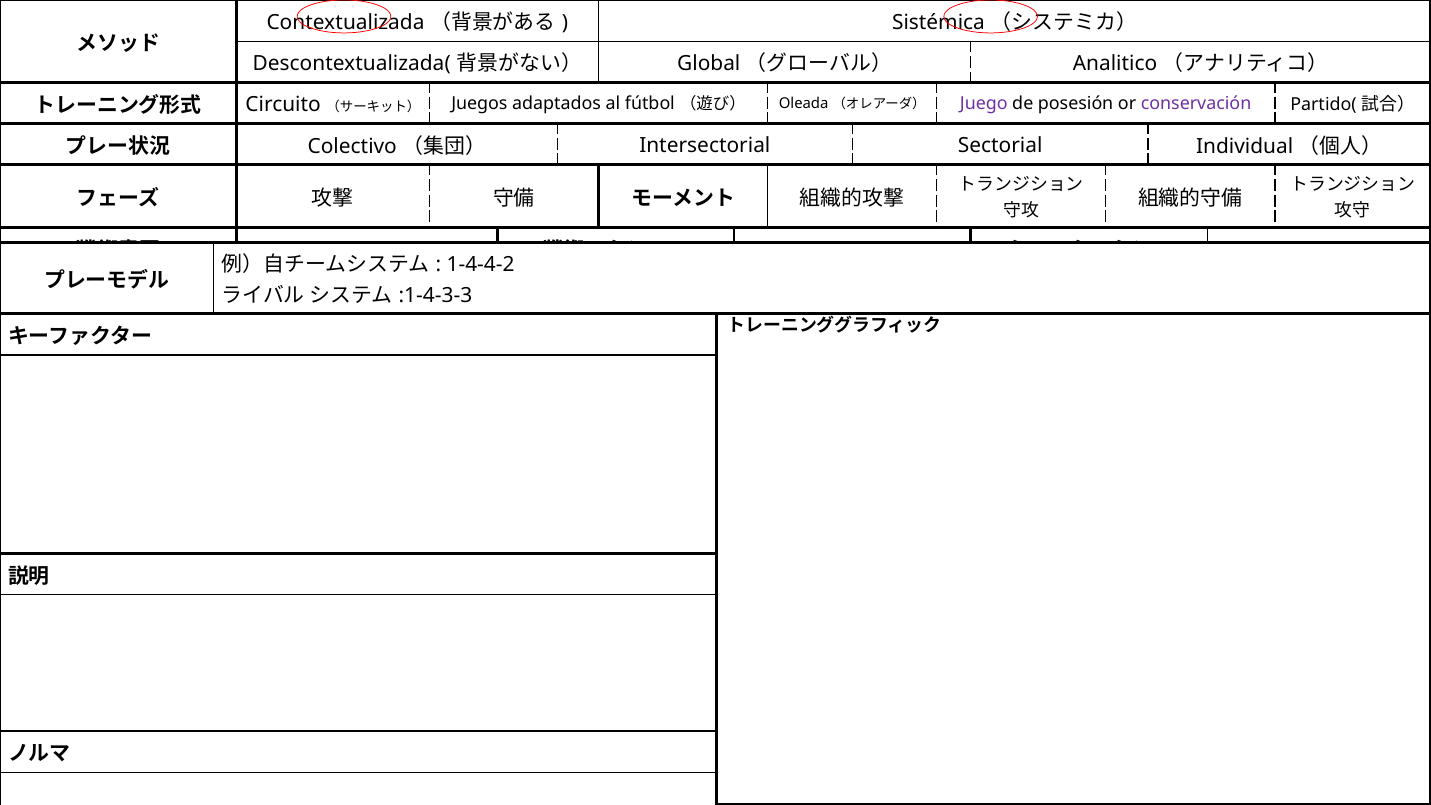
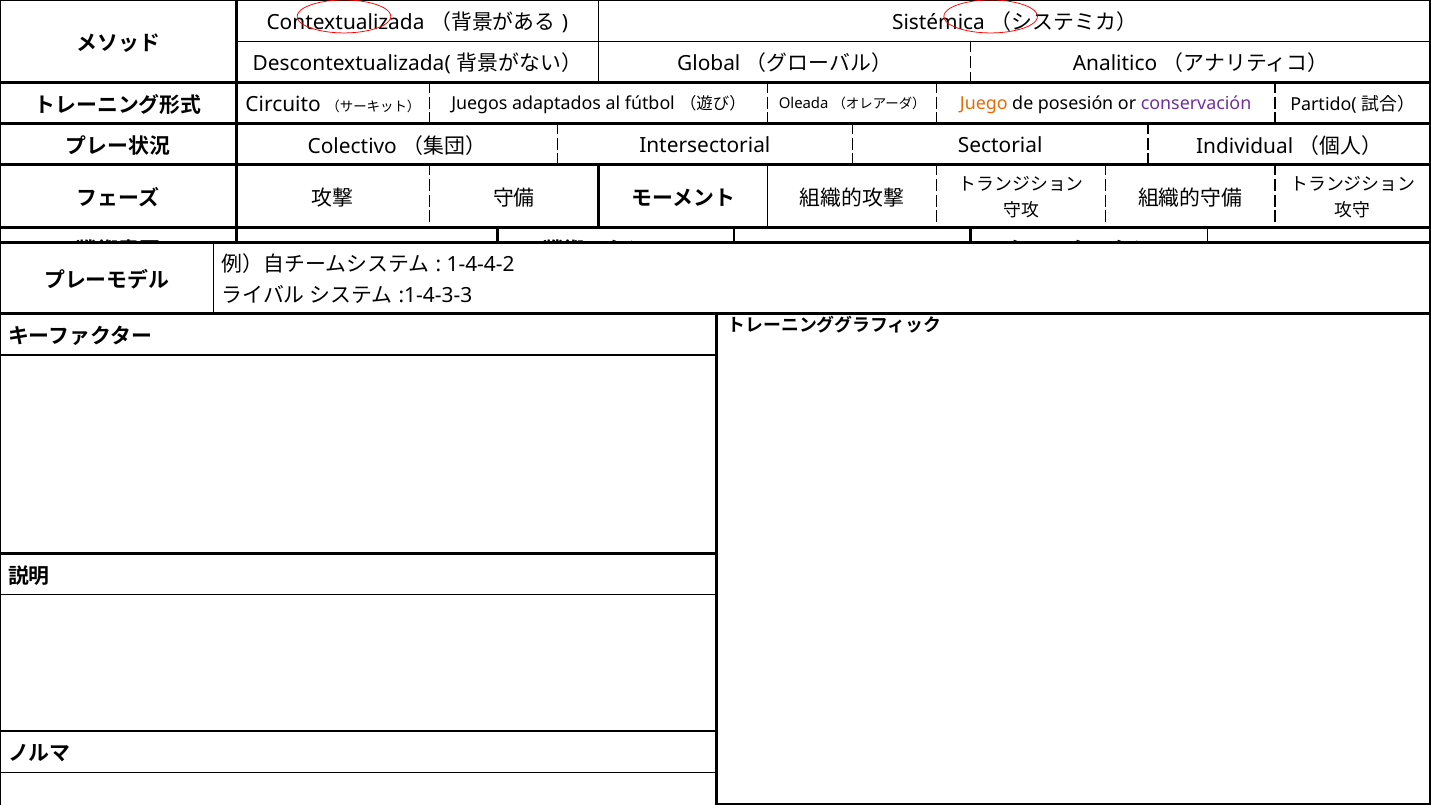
Juego colour: purple -> orange (984, 104)
